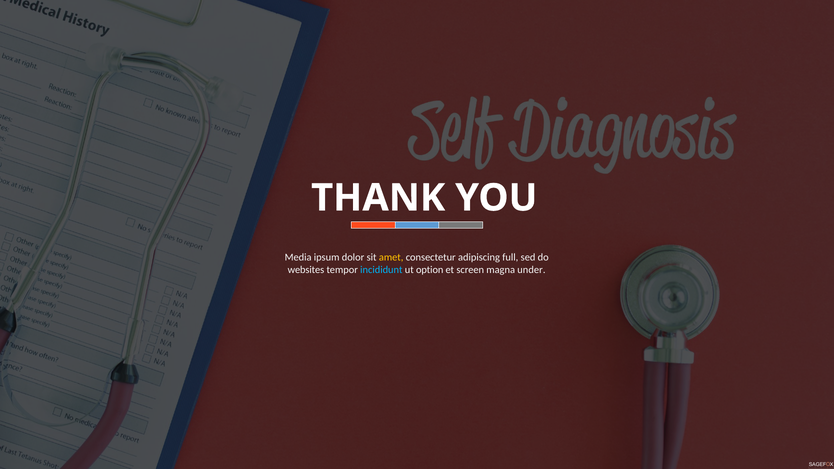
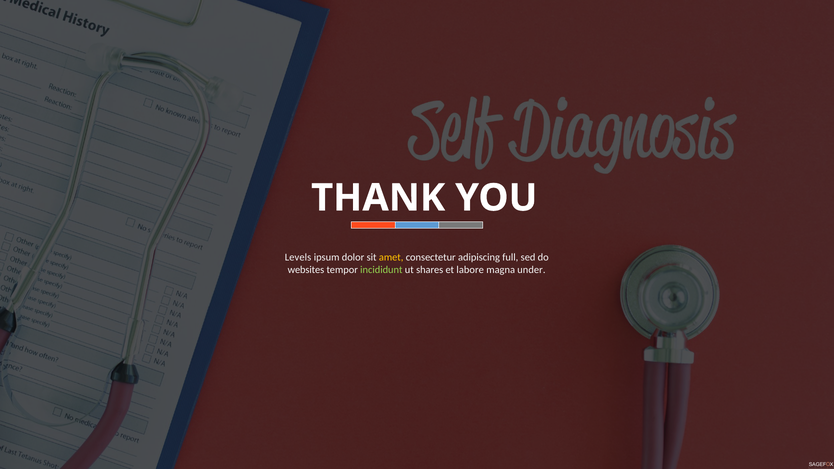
Media: Media -> Levels (298, 257)
incididunt colour: light blue -> light green (381, 270)
option: option -> shares (430, 270)
screen: screen -> labore (470, 270)
